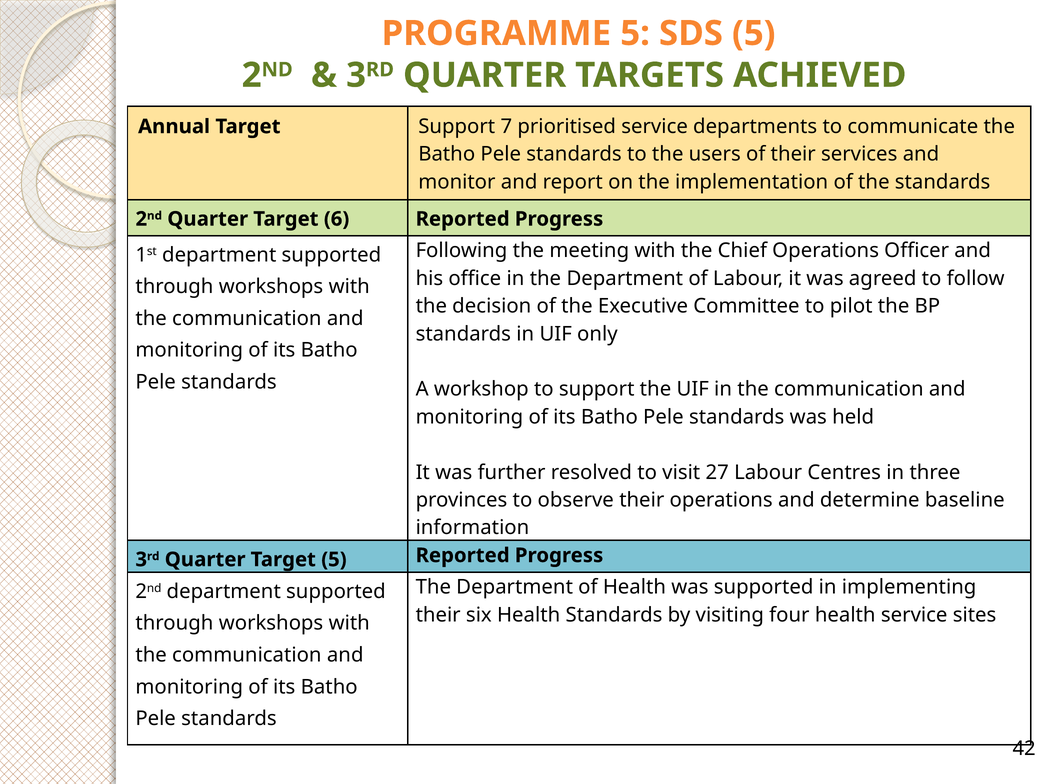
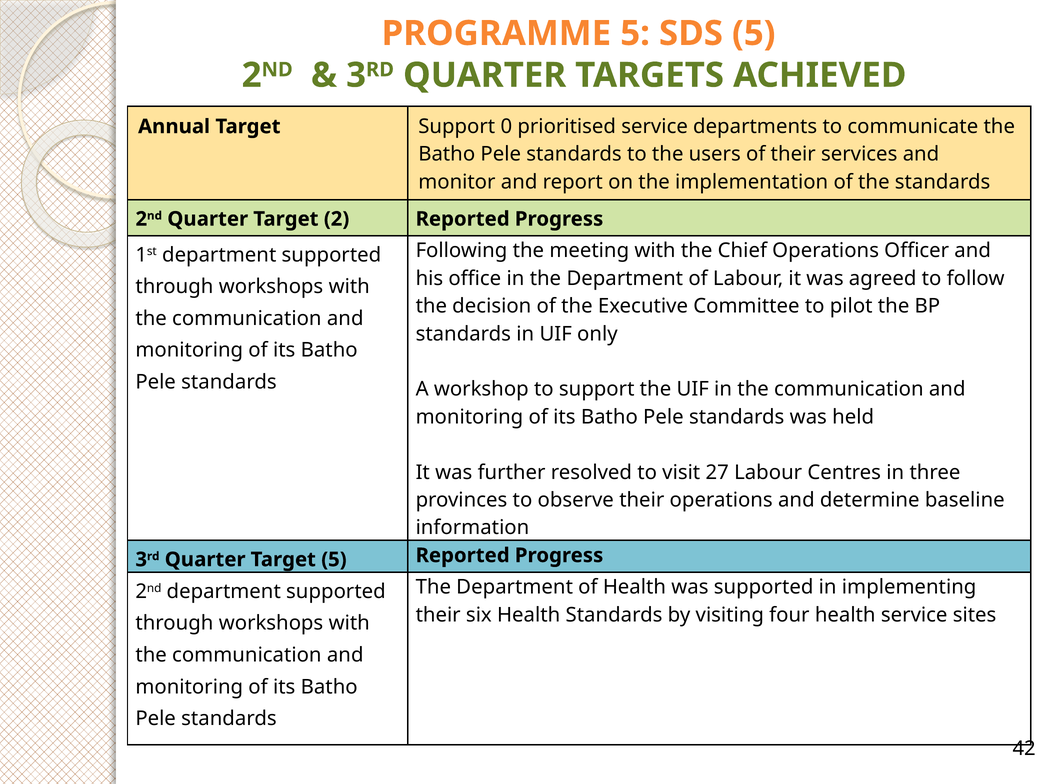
7: 7 -> 0 (506, 127)
Target 6: 6 -> 2 (337, 219)
